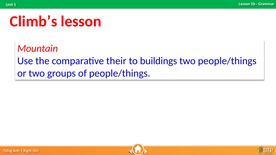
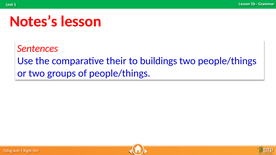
Climb’s: Climb’s -> Notes’s (34, 21)
Mountain: Mountain -> Sentences (38, 48)
